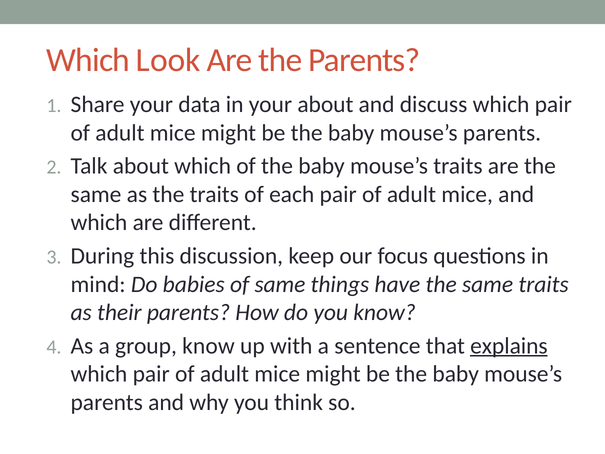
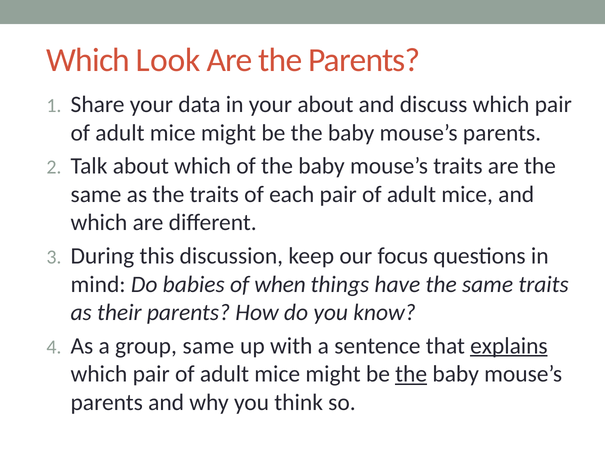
of same: same -> when (280, 284)
group know: know -> same (208, 346)
the underline: none -> present (411, 374)
